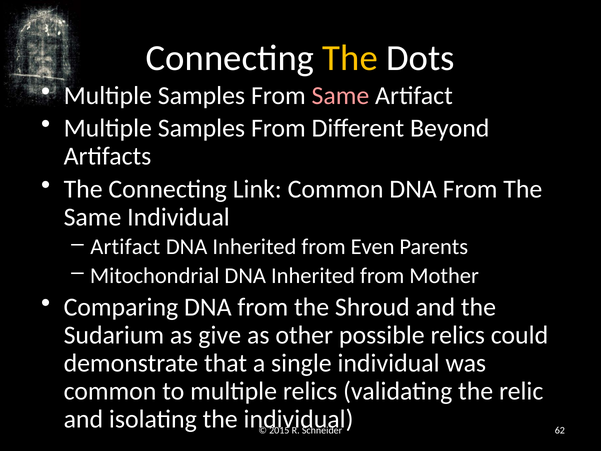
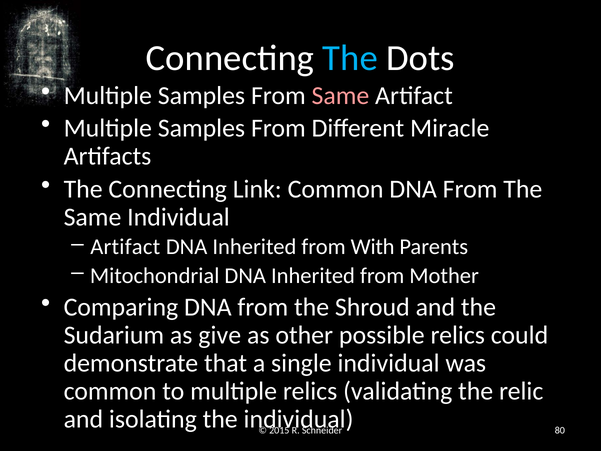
The colour: yellow -> light blue (350, 58)
Beyond: Beyond -> Miracle (450, 128)
Even: Even -> With (373, 247)
62: 62 -> 80 (560, 430)
